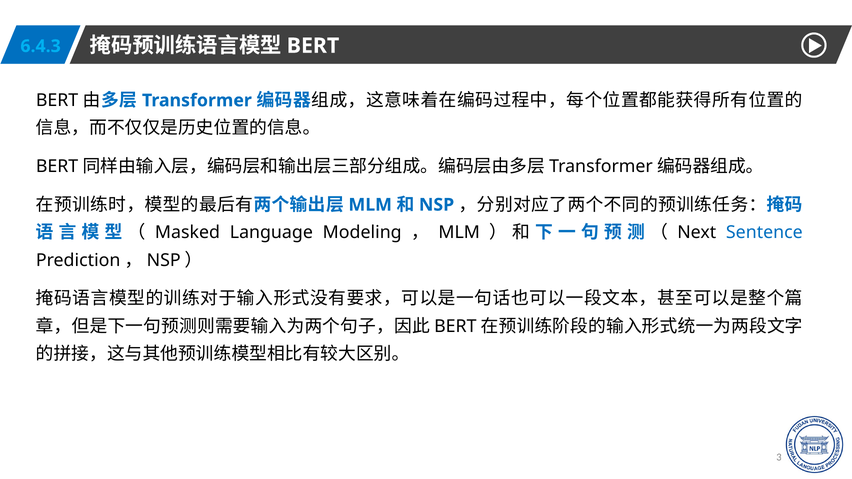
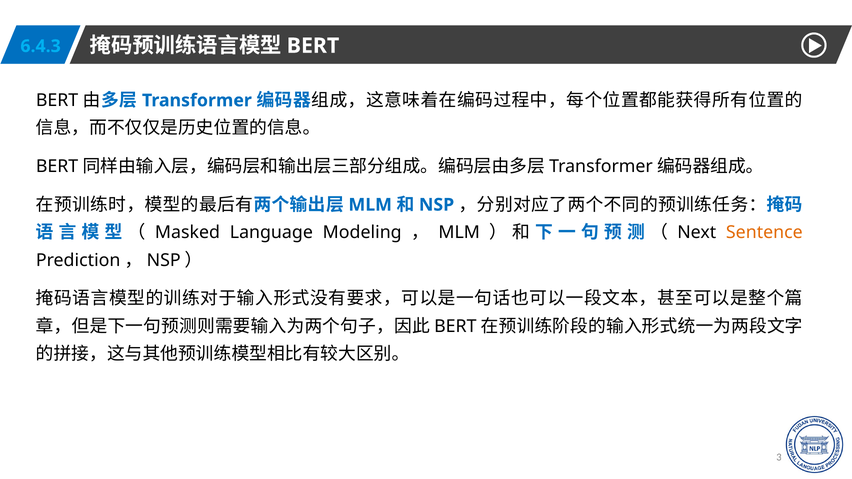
Sentence colour: blue -> orange (764, 233)
